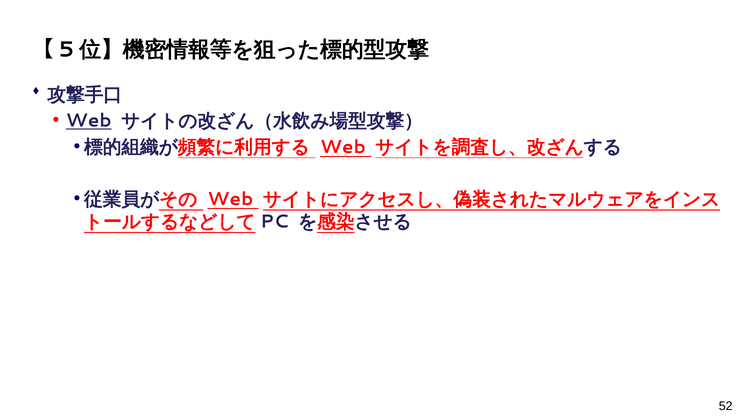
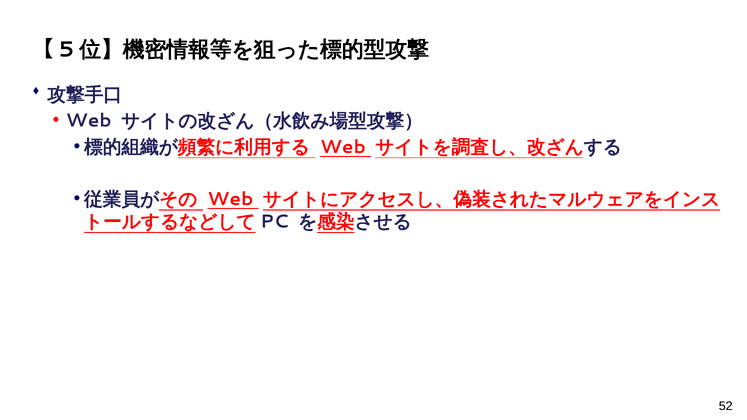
Web underline: present -> none (89, 121)
